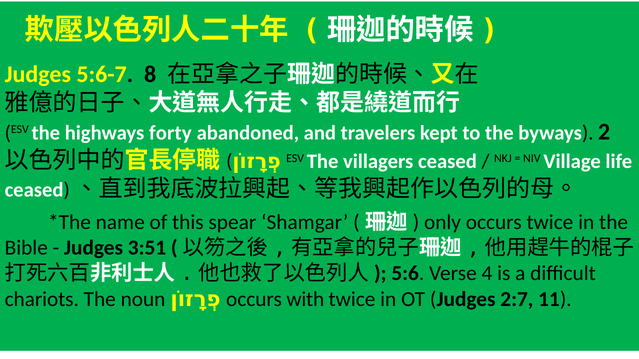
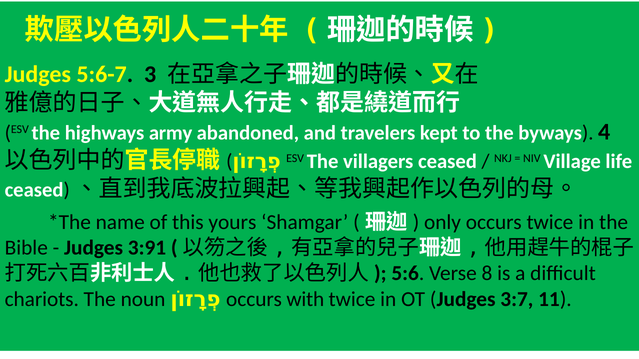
8: 8 -> 3 (150, 74)
forty: forty -> army (171, 133)
2: 2 -> 4 (604, 132)
spear: spear -> yours (232, 223)
3:51: 3:51 -> 3:91 (147, 248)
4: 4 -> 8 (487, 274)
2:7: 2:7 -> 3:7 (517, 299)
